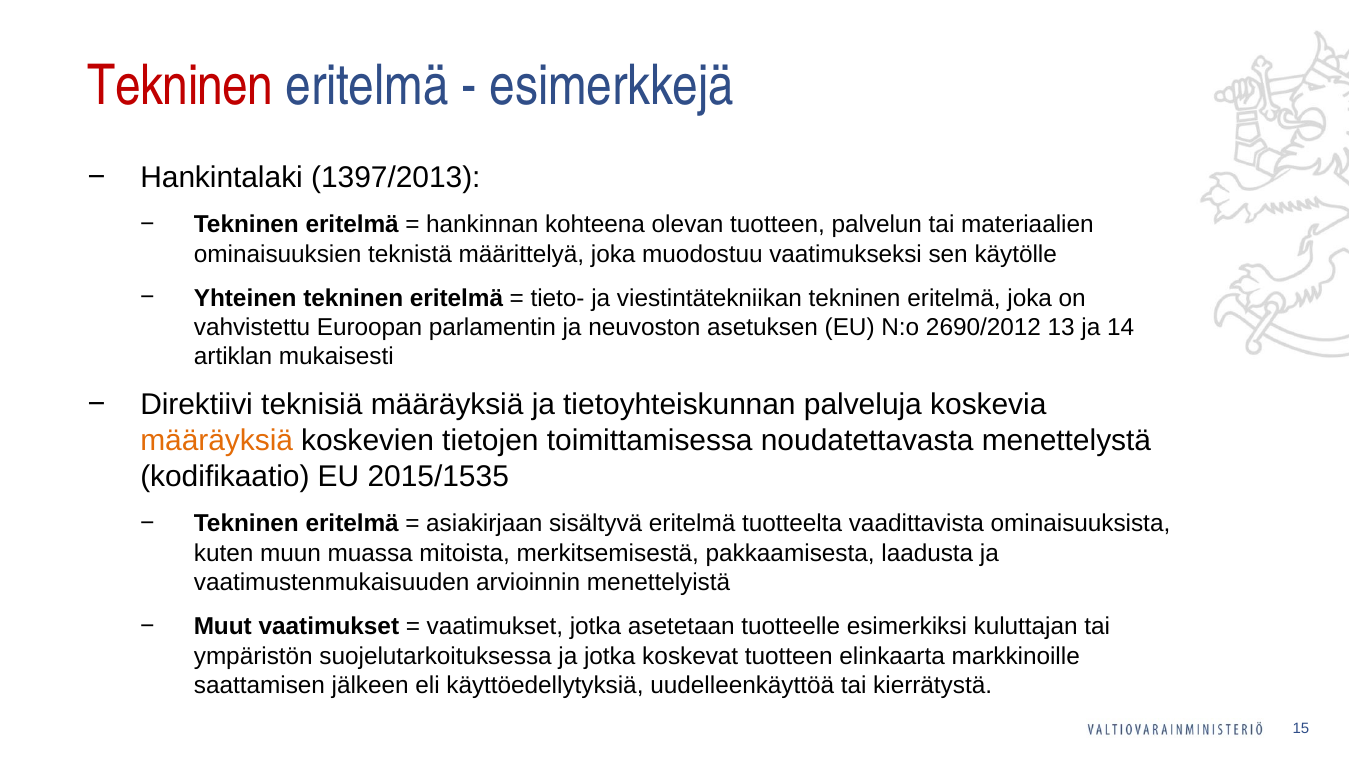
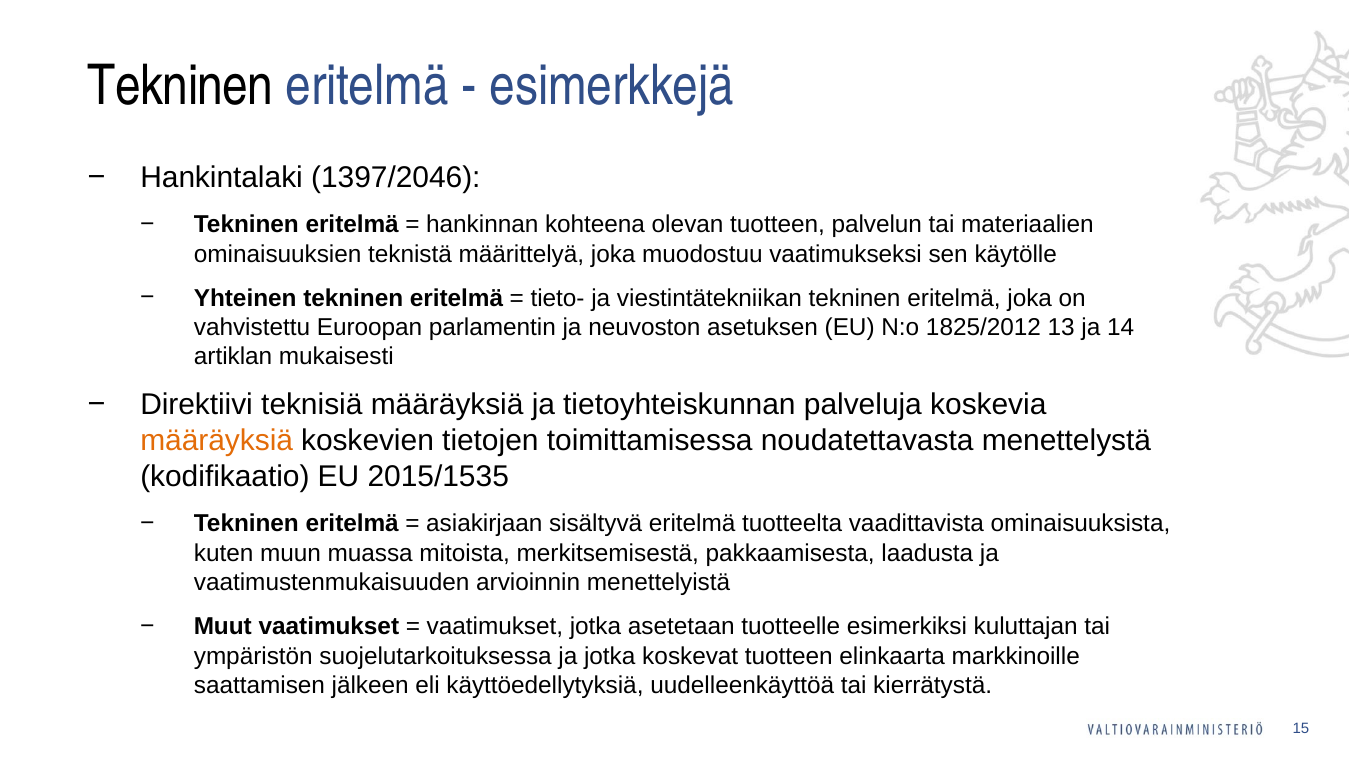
Tekninen colour: red -> black (181, 86)
1397/2013: 1397/2013 -> 1397/2046 (396, 177)
2690/2012: 2690/2012 -> 1825/2012 (983, 327)
